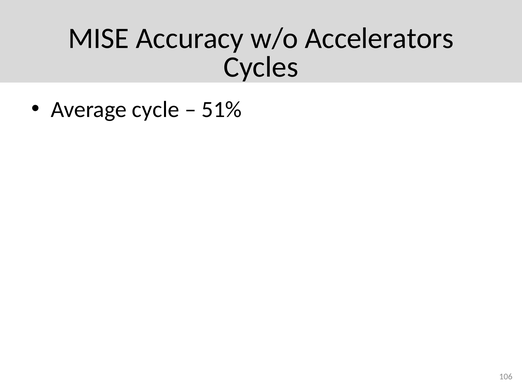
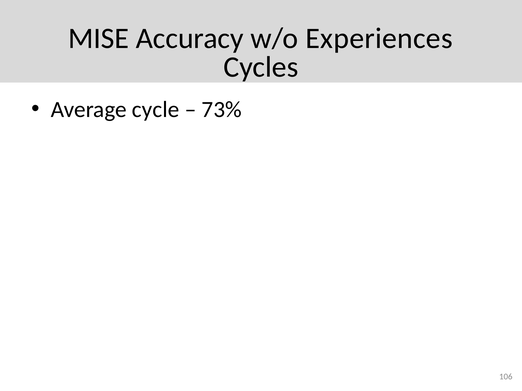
Accelerators: Accelerators -> Experiences (379, 38)
51%: 51% -> 73% (222, 110)
